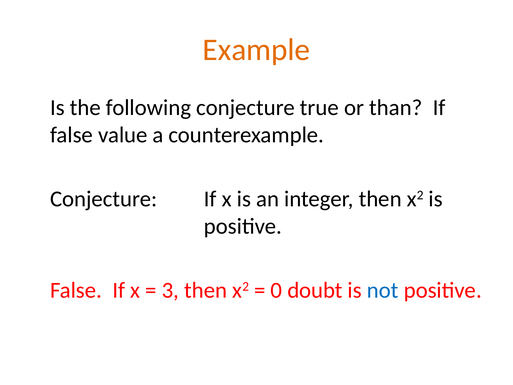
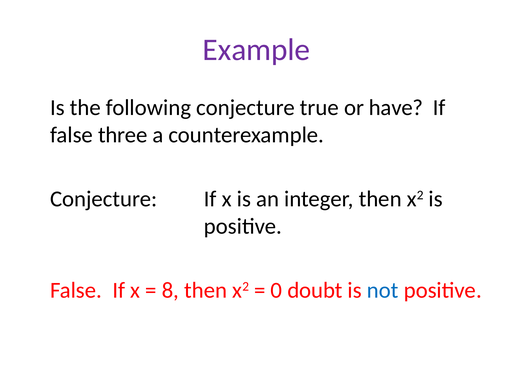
Example colour: orange -> purple (256, 50)
than: than -> have (396, 108)
value: value -> three (123, 135)
3: 3 -> 8 (170, 290)
